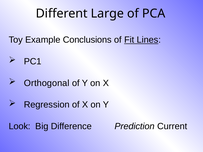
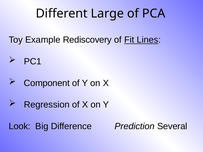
Conclusions: Conclusions -> Rediscovery (87, 40)
Orthogonal: Orthogonal -> Component (47, 83)
Current: Current -> Several (172, 126)
